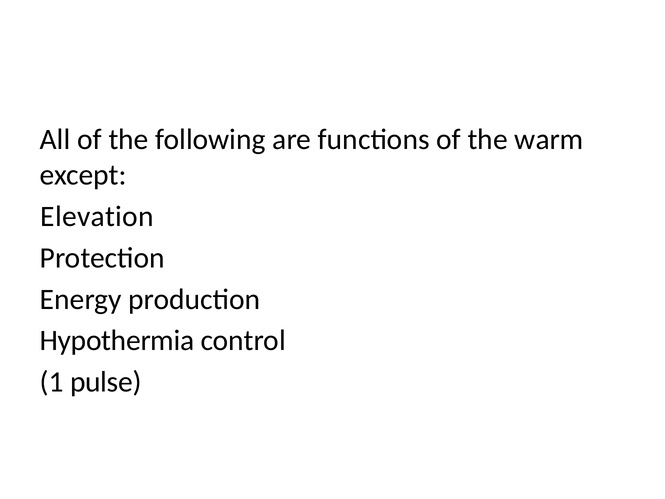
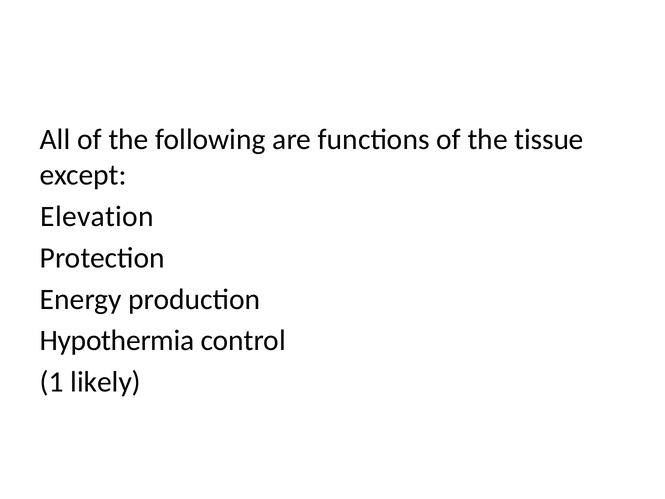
warm: warm -> tissue (549, 140)
pulse: pulse -> likely (106, 382)
